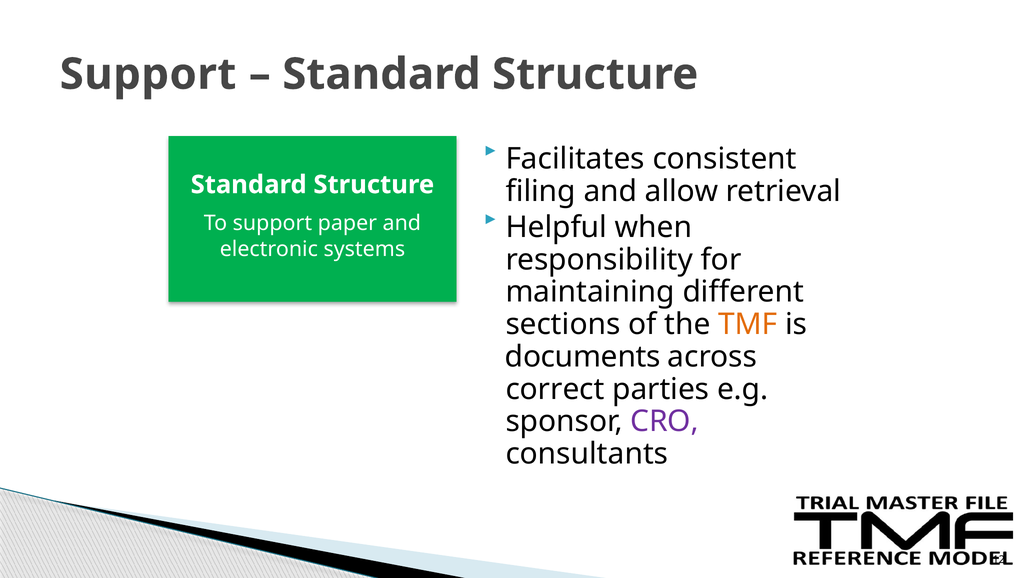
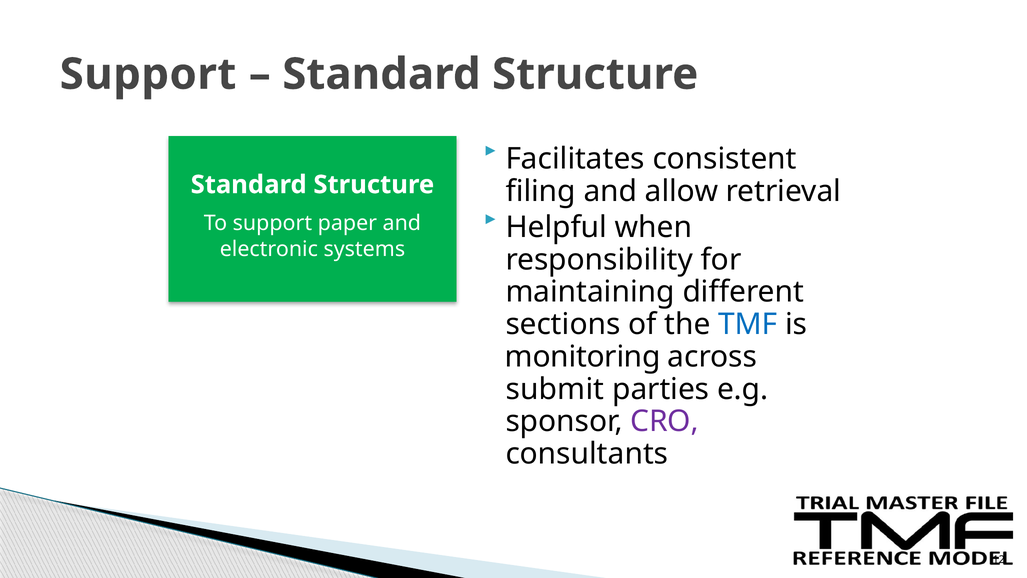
TMF colour: orange -> blue (748, 324)
documents: documents -> monitoring (583, 357)
correct: correct -> submit (555, 389)
